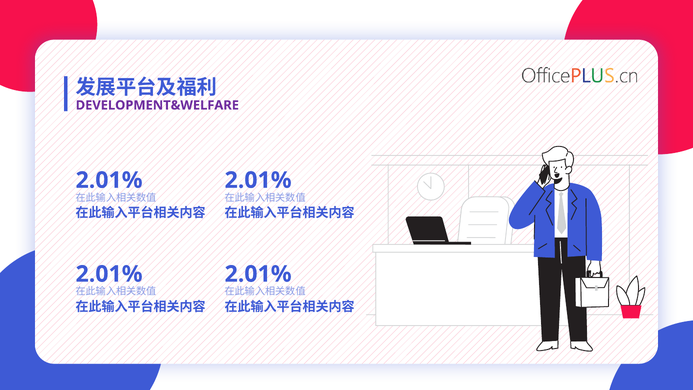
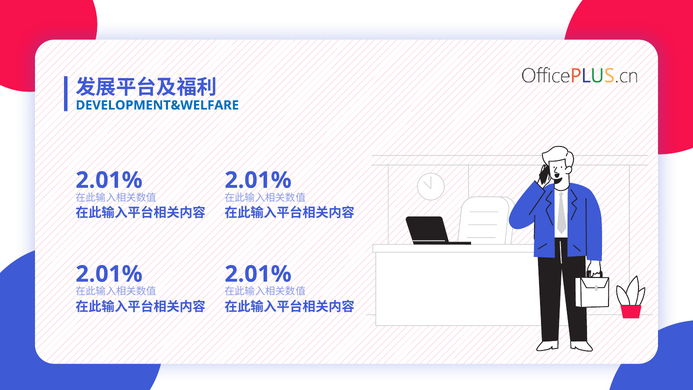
DEVELOPMENT&WELFARE colour: purple -> blue (157, 105)
